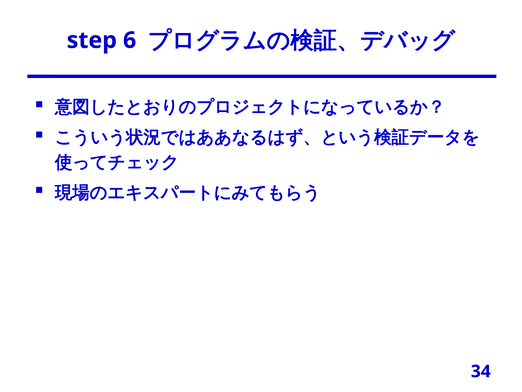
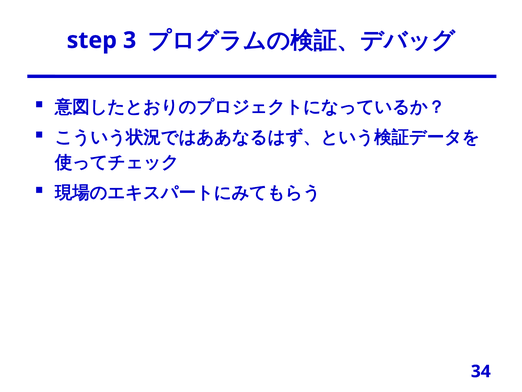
6: 6 -> 3 (130, 40)
